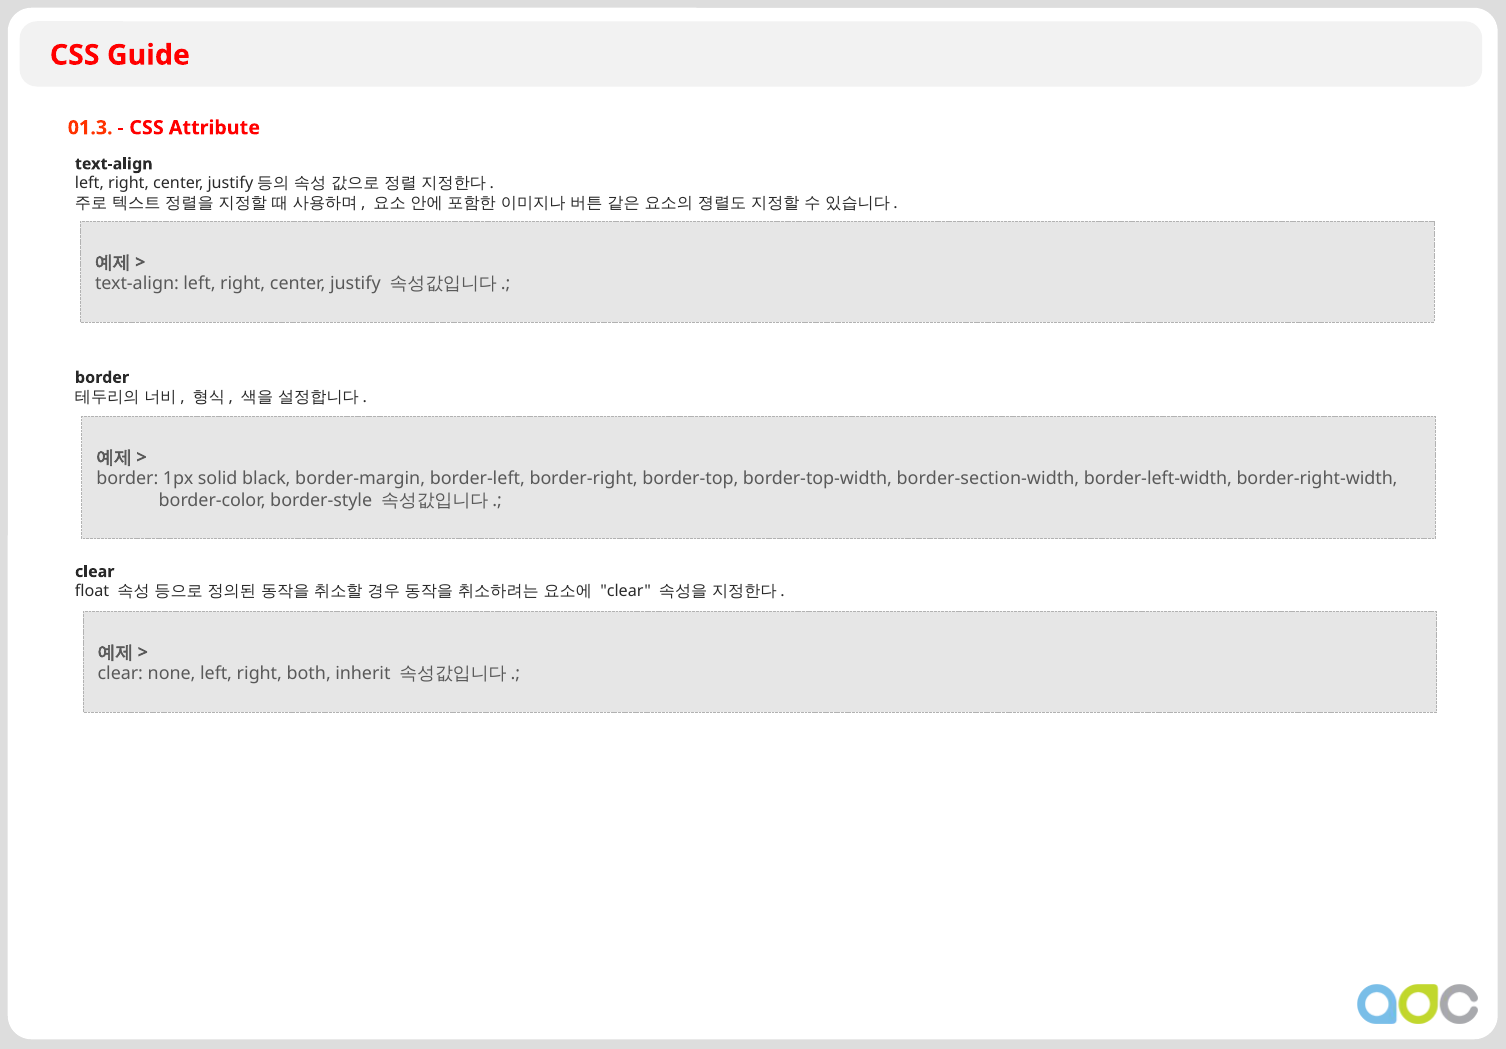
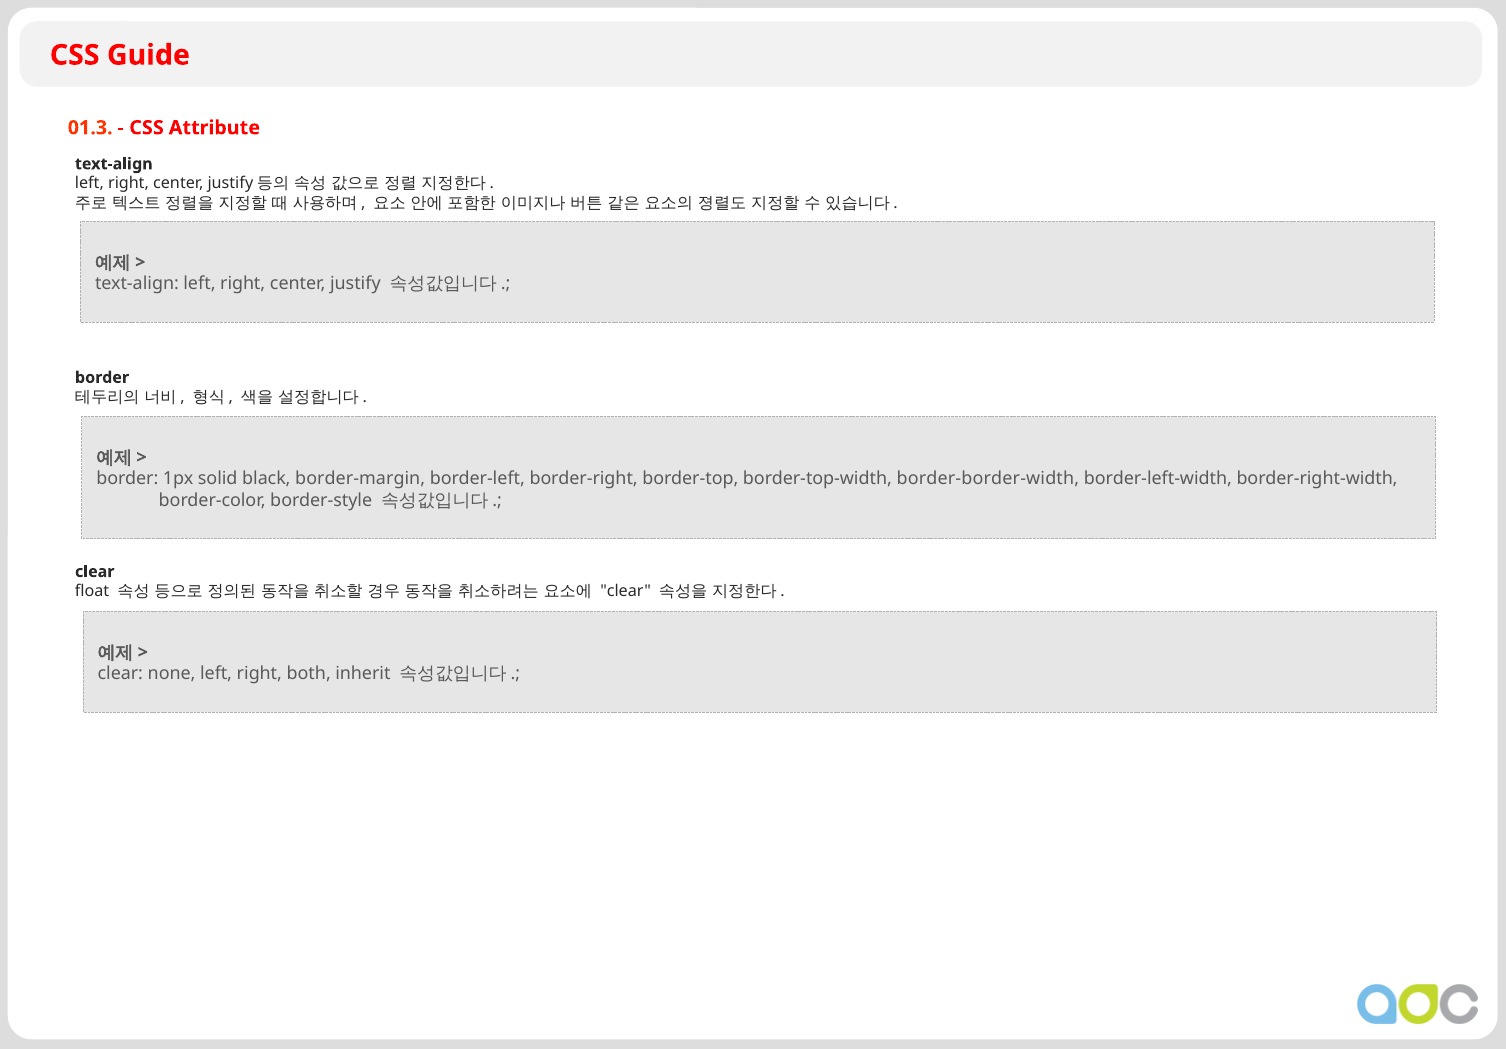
border-section-width: border-section-width -> border-border-width (988, 479)
